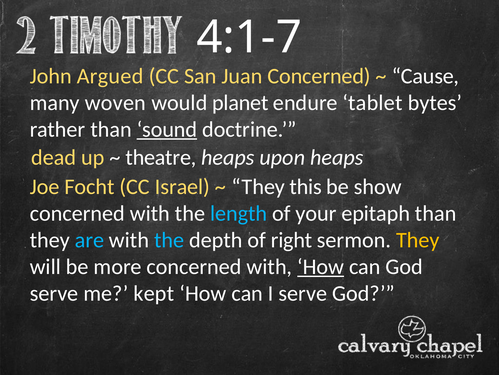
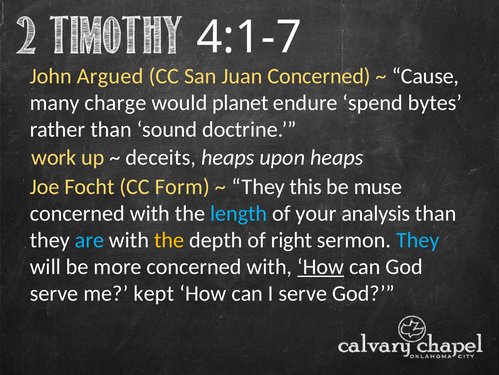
woven: woven -> charge (115, 103)
tablet: tablet -> spend (373, 103)
sound underline: present -> none (167, 129)
dead: dead -> work (54, 157)
theatre: theatre -> deceits (161, 157)
Israel: Israel -> Form (182, 187)
show: show -> muse (378, 187)
epitaph: epitaph -> analysis (376, 213)
the colour: light blue -> yellow (169, 240)
They colour: yellow -> light blue (418, 240)
